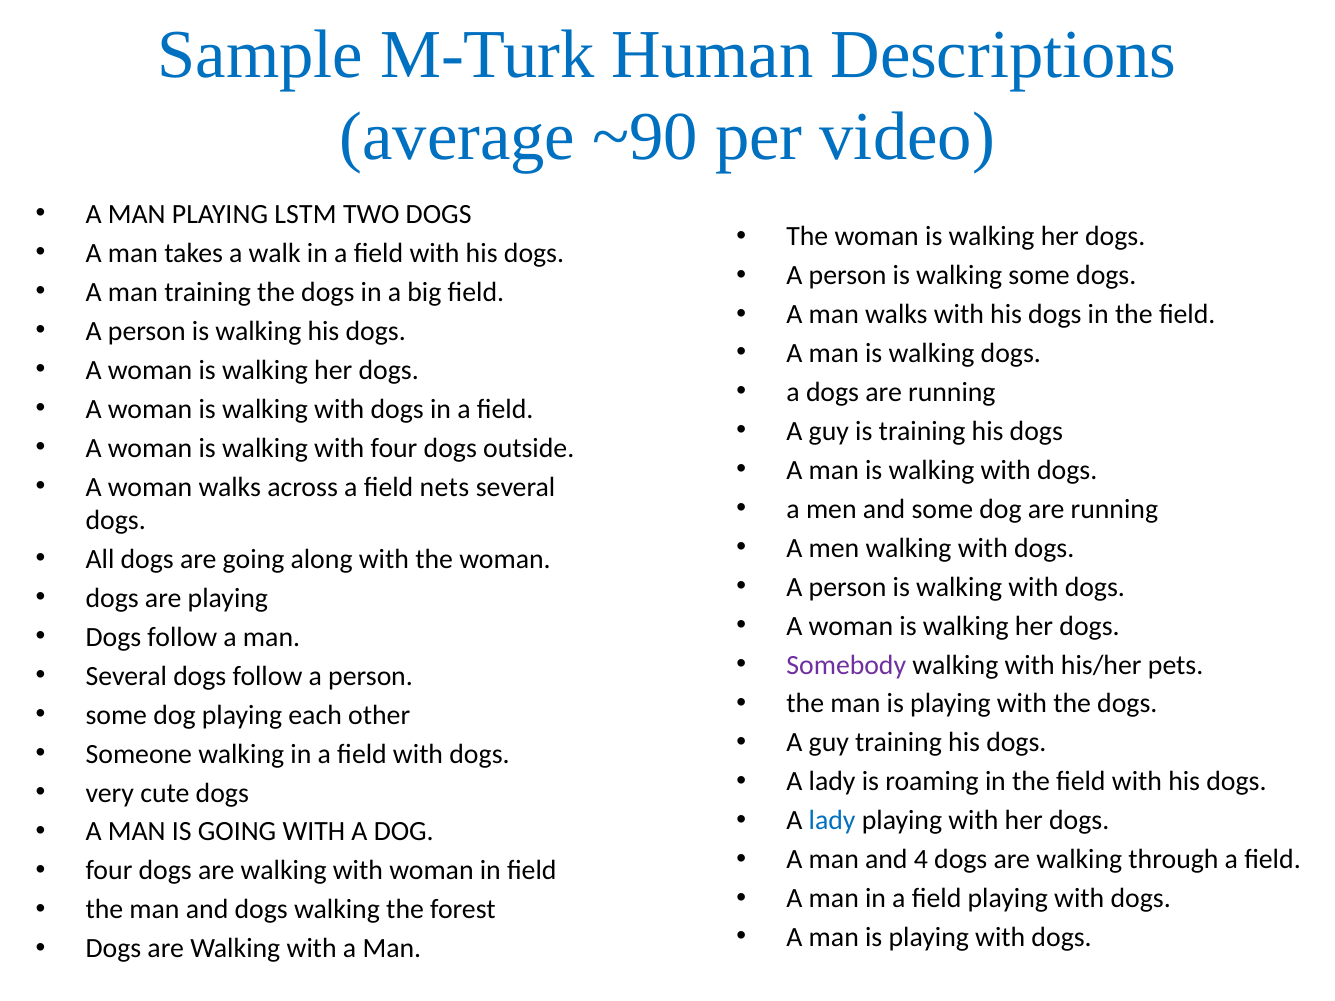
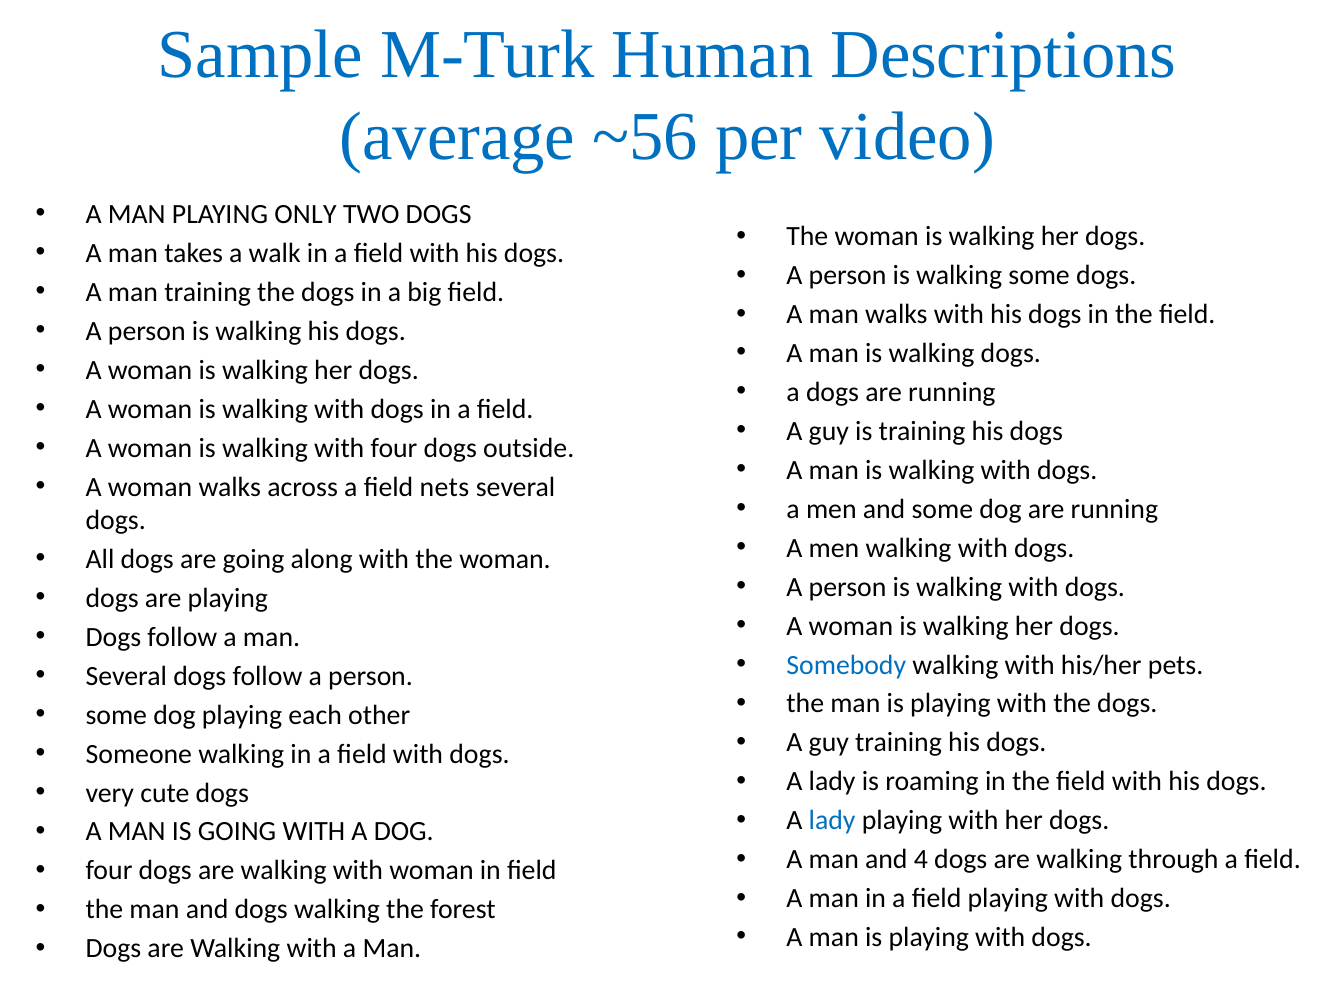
~90: ~90 -> ~56 (645, 137)
LSTM: LSTM -> ONLY (305, 214)
Somebody colour: purple -> blue (846, 665)
